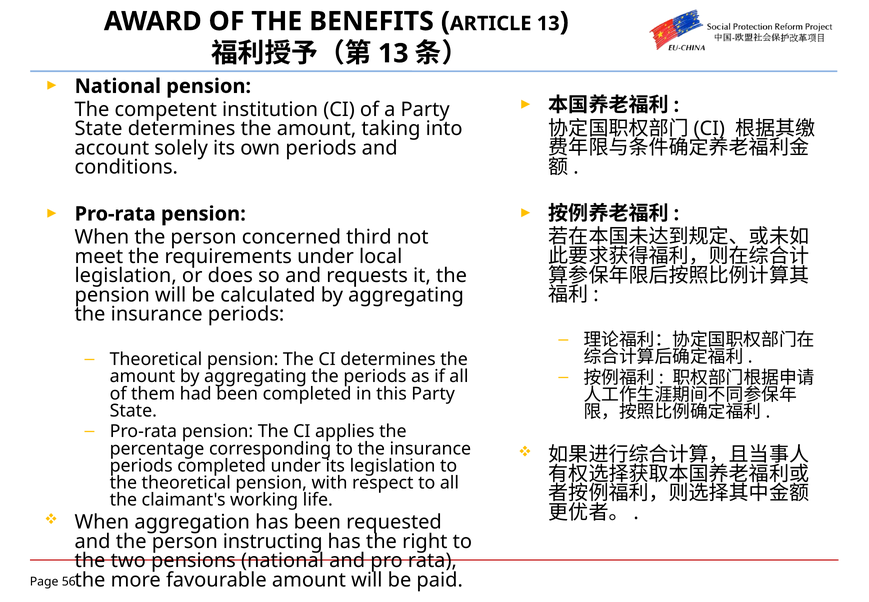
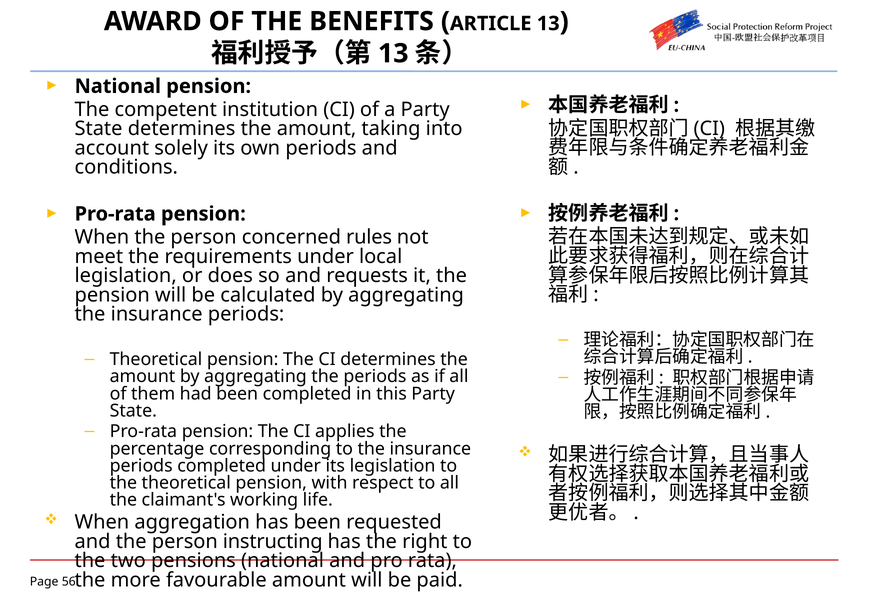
third: third -> rules (369, 237)
